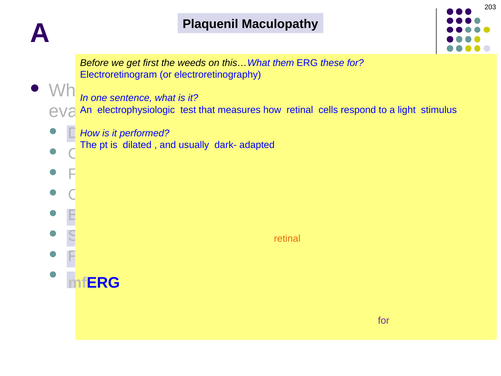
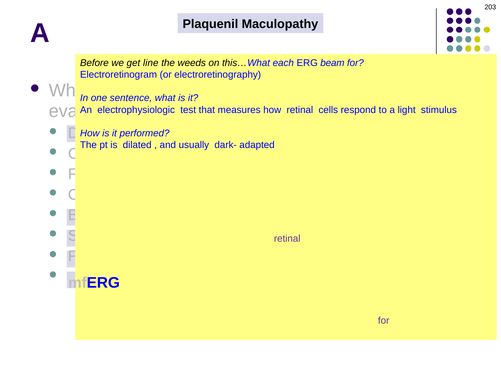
first: first -> line (151, 63)
them: them -> each (283, 63)
these: these -> beam (332, 63)
retinal colour: orange -> purple (287, 238)
